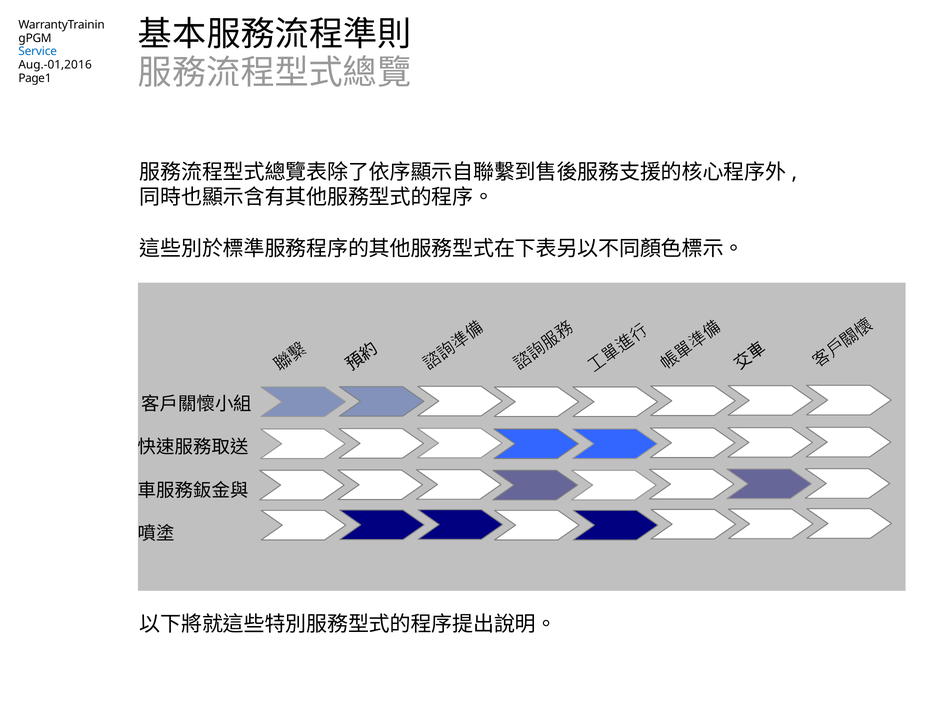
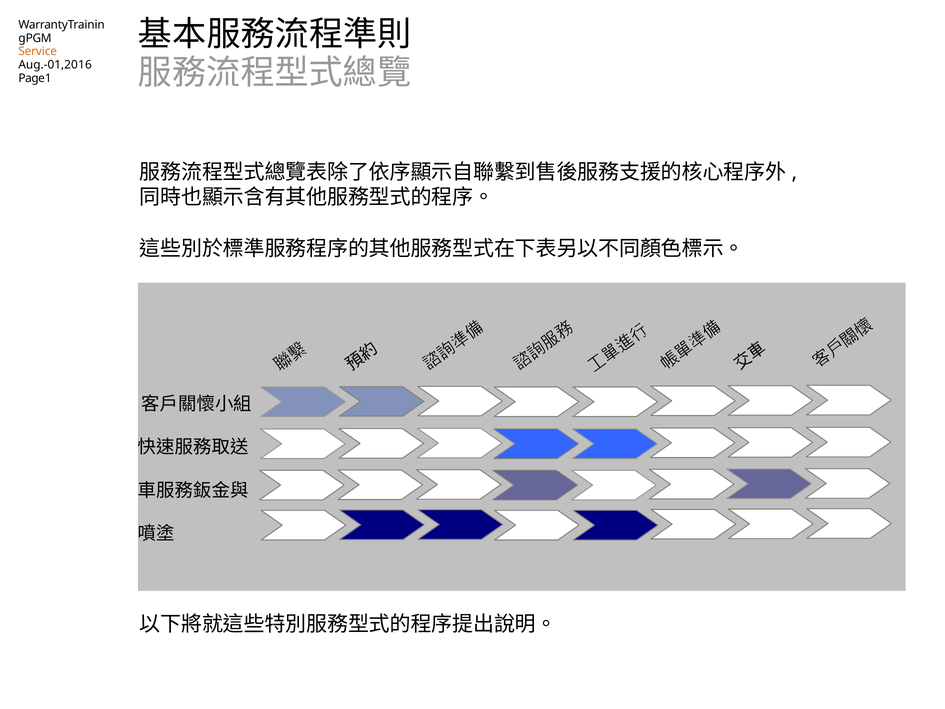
Service colour: blue -> orange (38, 51)
